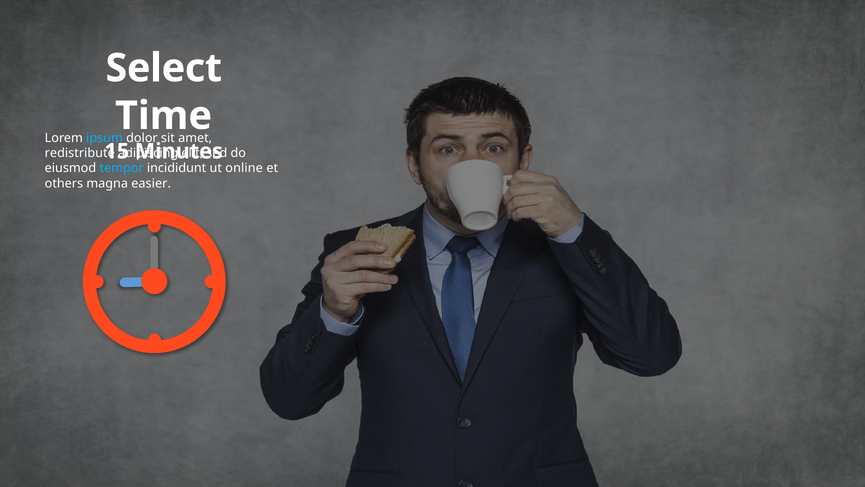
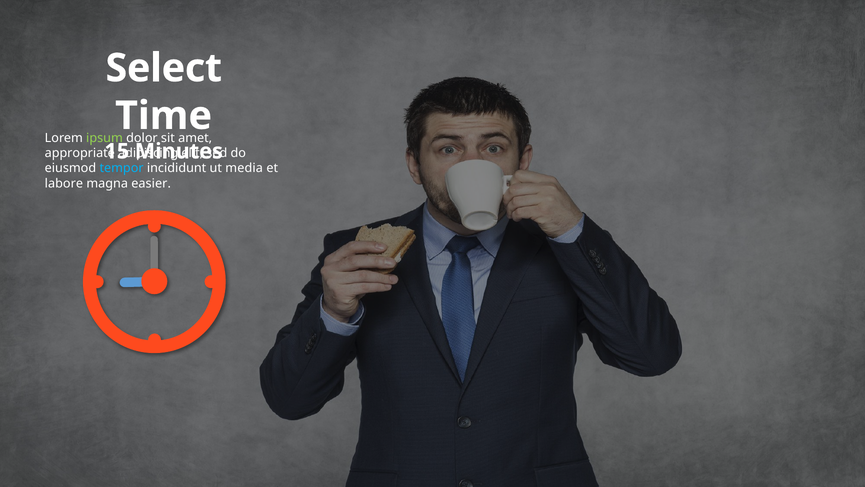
ipsum colour: light blue -> light green (104, 138)
redistribute: redistribute -> appropriate (80, 153)
online: online -> media (244, 168)
others: others -> labore (64, 183)
